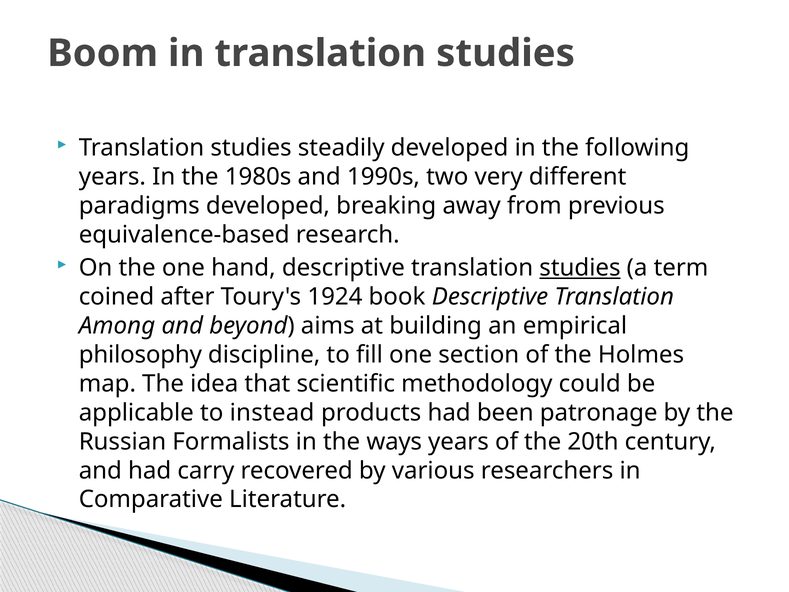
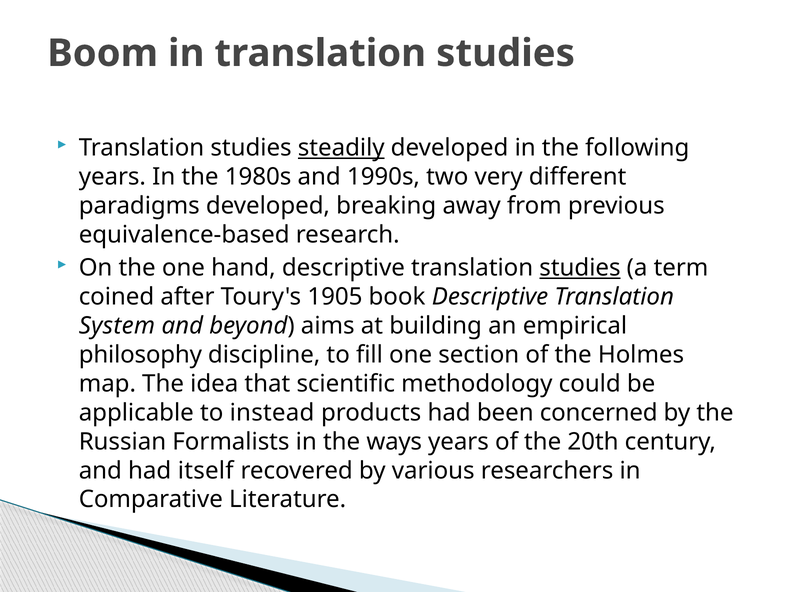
steadily underline: none -> present (341, 148)
1924: 1924 -> 1905 (335, 297)
Among: Among -> System (117, 326)
patronage: patronage -> concerned (599, 413)
carry: carry -> itself (206, 470)
